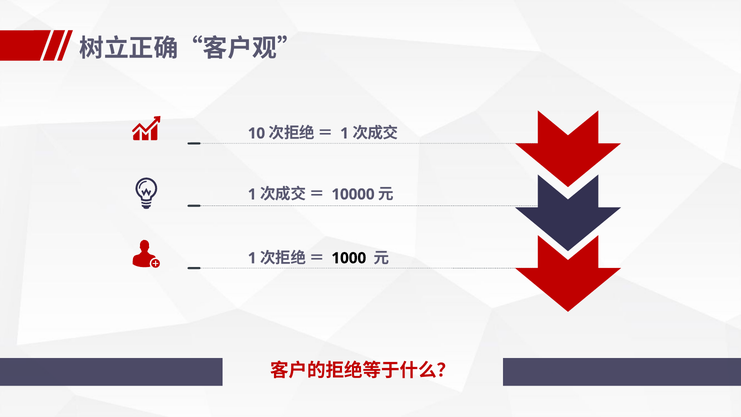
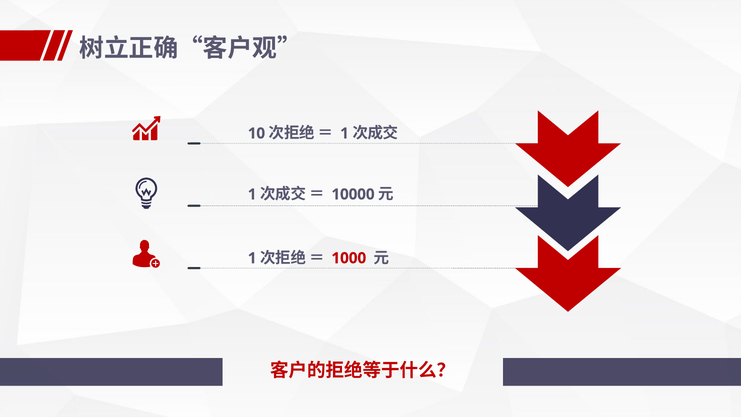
1000 colour: black -> red (349, 258)
